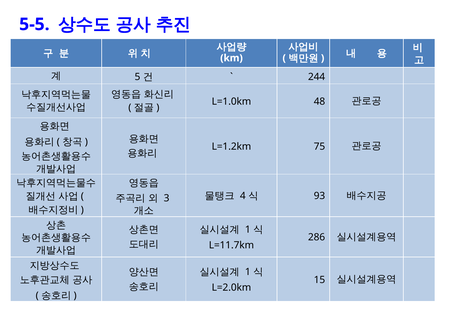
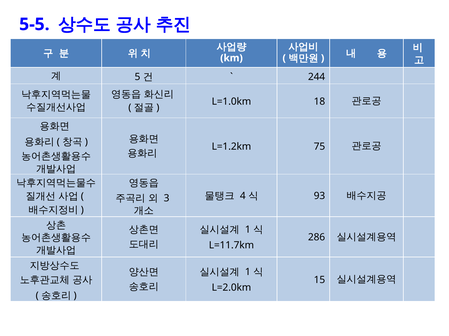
48: 48 -> 18 (319, 102)
